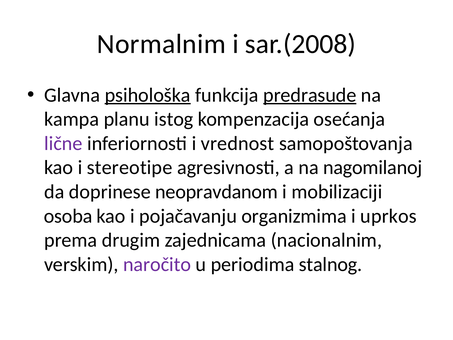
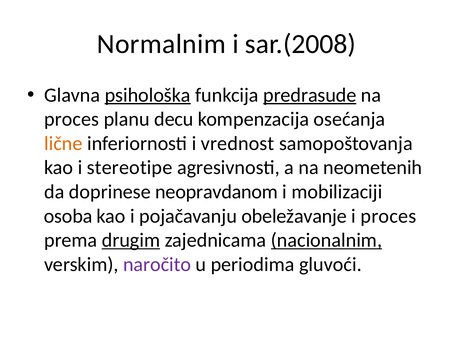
kampa: kampa -> proces (72, 119)
istog: istog -> decu (174, 119)
lične colour: purple -> orange (63, 143)
nagomilanoj: nagomilanoj -> neometenih (373, 168)
organizmima: organizmima -> obeležavanje (294, 216)
i uprkos: uprkos -> proces (388, 216)
drugim underline: none -> present (131, 240)
nacionalnim underline: none -> present (326, 240)
stalnog: stalnog -> gluvoći (330, 264)
